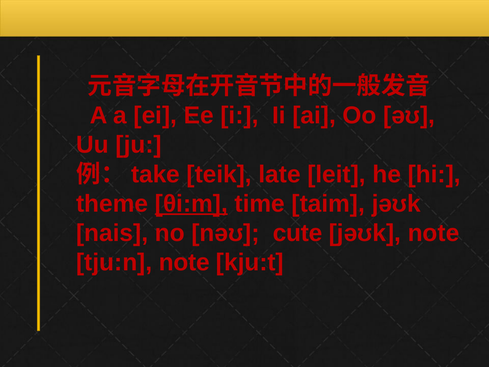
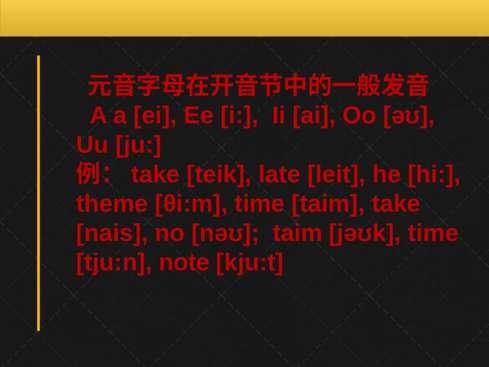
θi:m underline: present -> none (191, 203)
taim jəʊk: jəʊk -> take (396, 203)
nəʊ cute: cute -> taim (298, 233)
jəʊk note: note -> time (433, 233)
